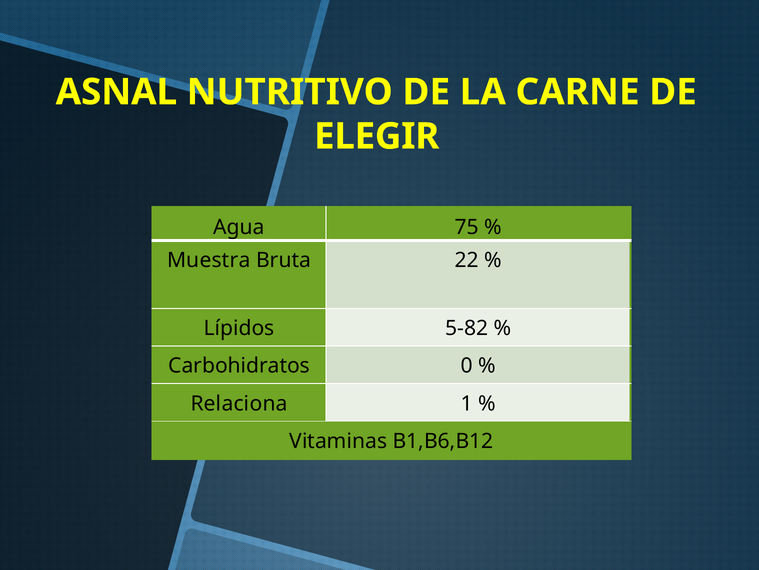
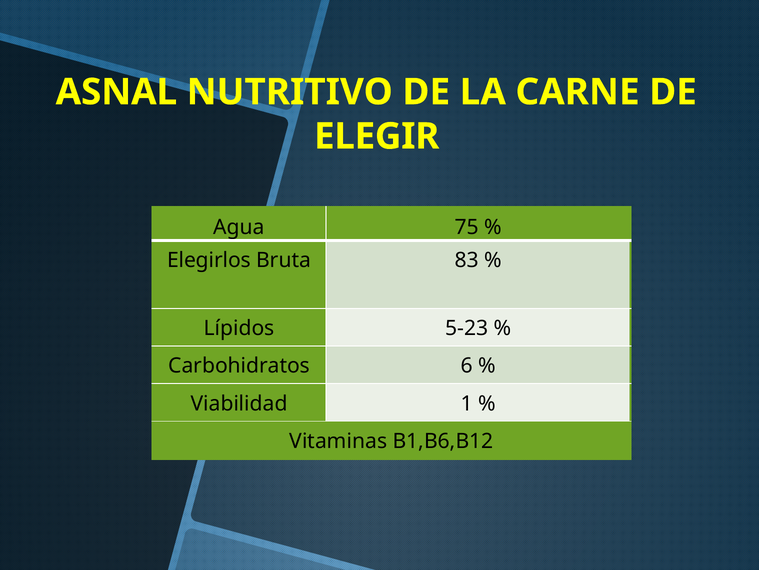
Muestra: Muestra -> Elegirlos (209, 260)
22: 22 -> 83 (467, 260)
5-82: 5-82 -> 5-23 (467, 328)
0: 0 -> 6 (467, 366)
Relaciona: Relaciona -> Viabilidad (239, 403)
